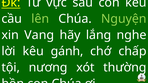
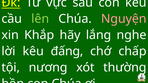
Nguyện colour: light green -> pink (124, 19)
Vang: Vang -> Khắp (39, 35)
gánh: gánh -> đấng (67, 51)
